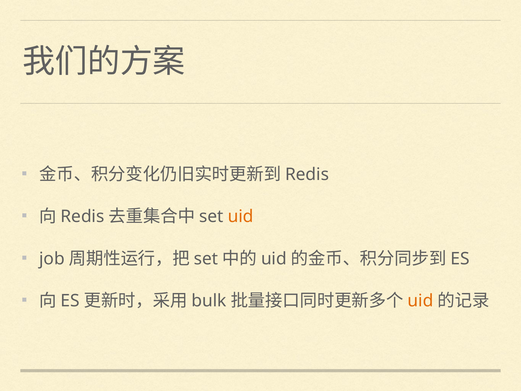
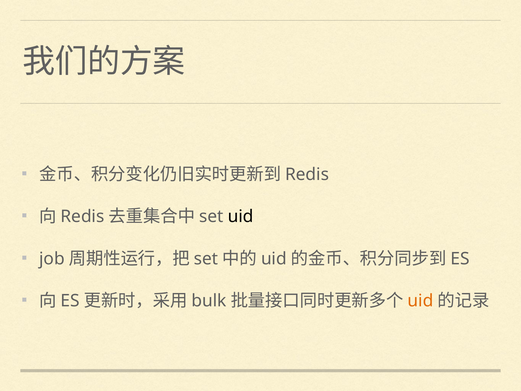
uid colour: orange -> black (241, 216)
